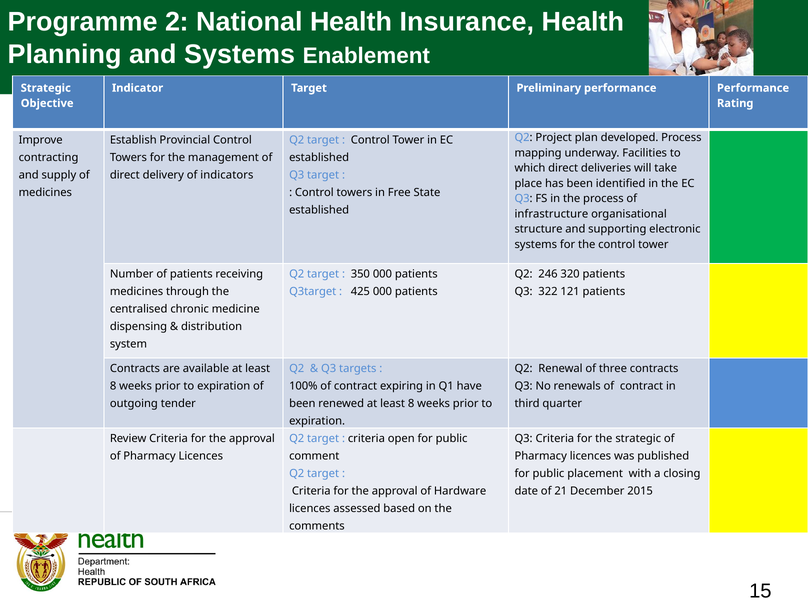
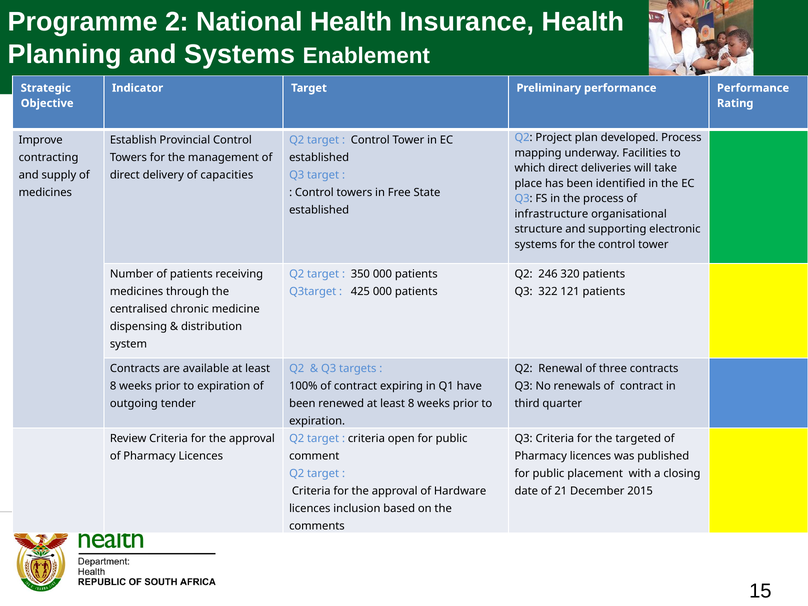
indicators: indicators -> capacities (227, 175)
the strategic: strategic -> targeted (638, 439)
assessed: assessed -> inclusion (357, 509)
